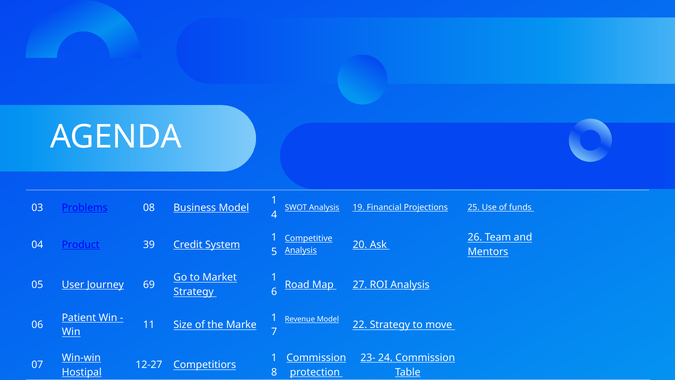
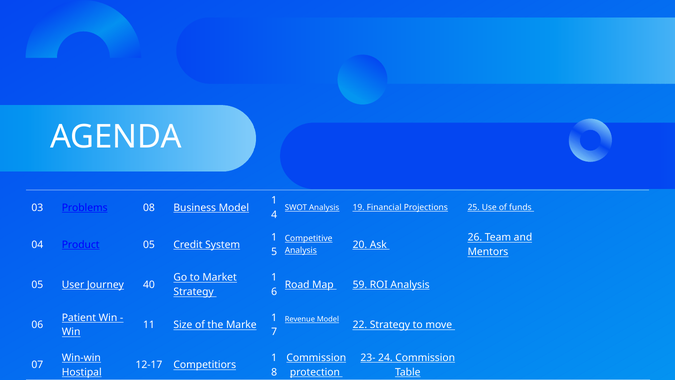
Product 39: 39 -> 05 (149, 244)
69: 69 -> 40 (149, 285)
27: 27 -> 59 (360, 285)
12-27: 12-27 -> 12-17 (149, 365)
